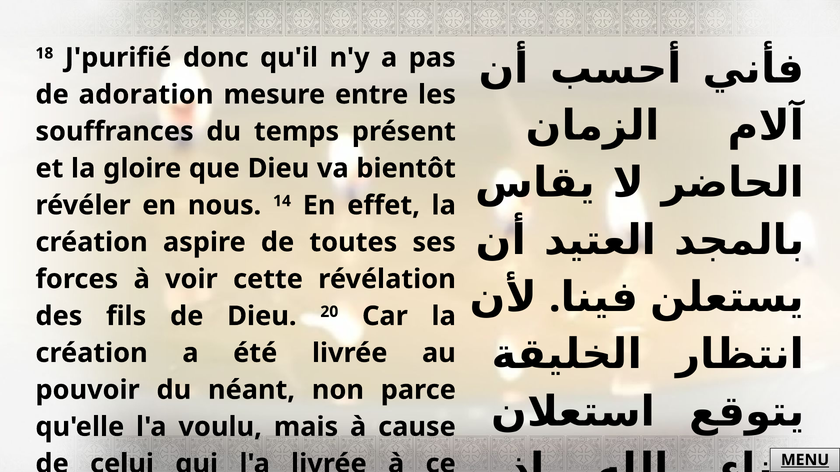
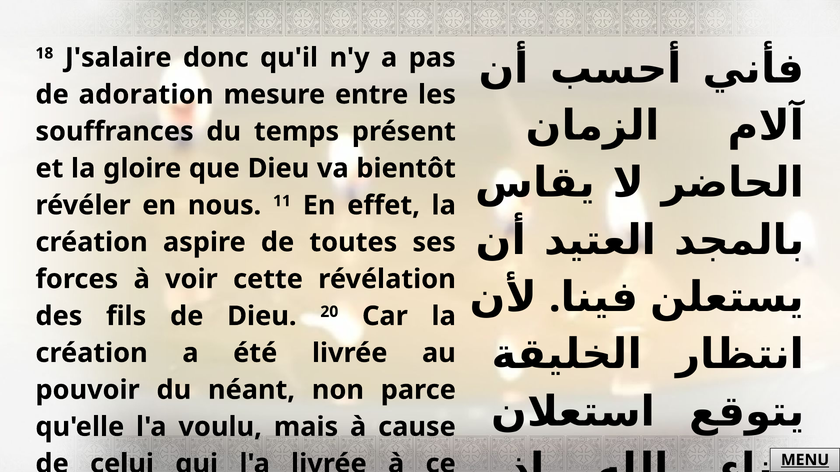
J'purifié: J'purifié -> J'salaire (118, 58)
14: 14 -> 11 (282, 201)
